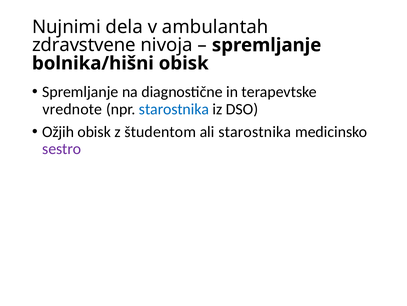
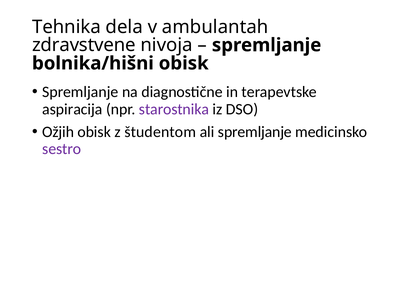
Nujnimi: Nujnimi -> Tehnika (66, 27)
vrednote: vrednote -> aspiracija (72, 109)
starostnika colour: blue -> purple (174, 109)
ali starostnika: starostnika -> spremljanje (255, 132)
